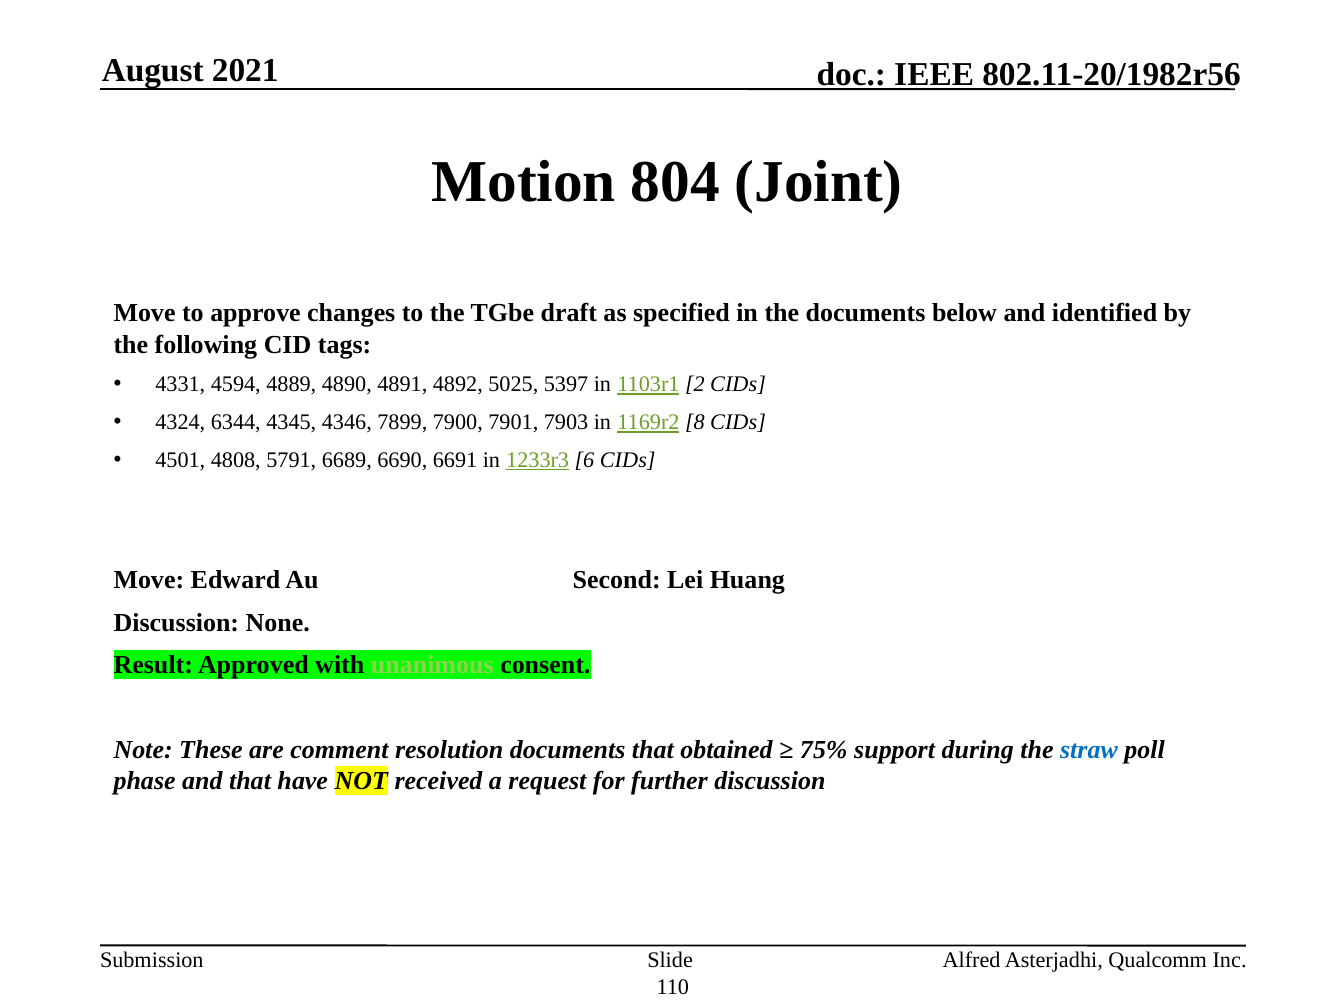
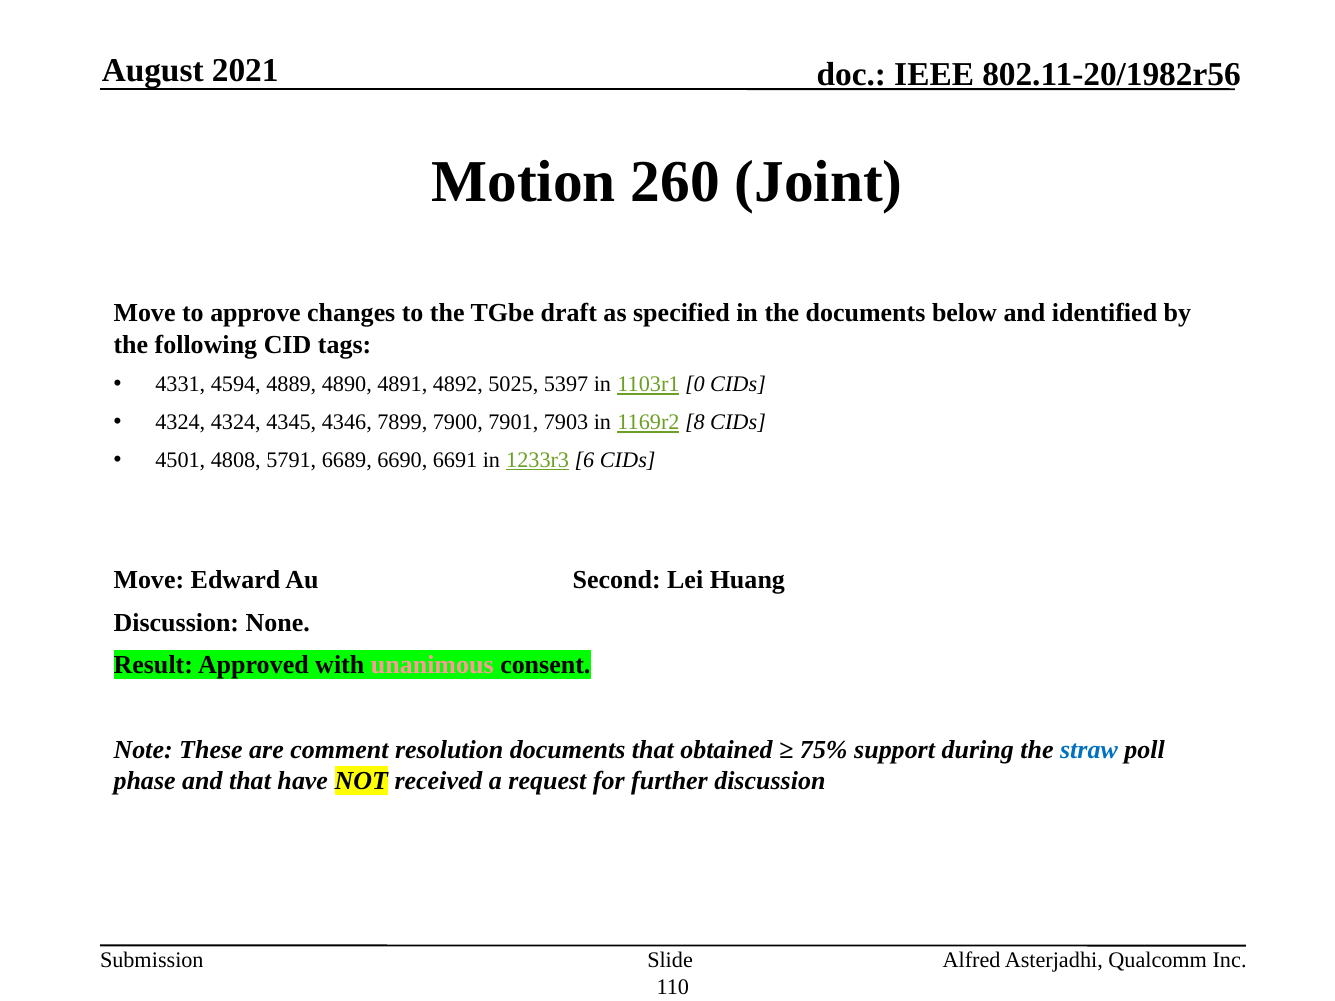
804: 804 -> 260 (675, 182)
2: 2 -> 0 (695, 384)
4324 6344: 6344 -> 4324 (236, 422)
unanimous colour: light green -> pink (432, 665)
